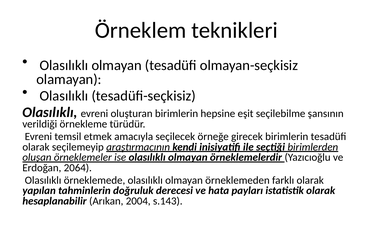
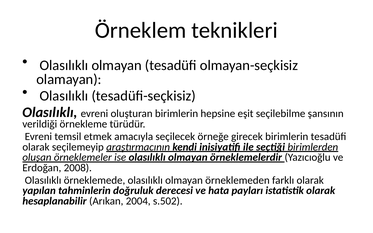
2064: 2064 -> 2008 (78, 168)
s.143: s.143 -> s.502 (168, 201)
